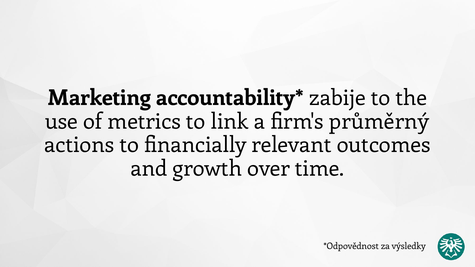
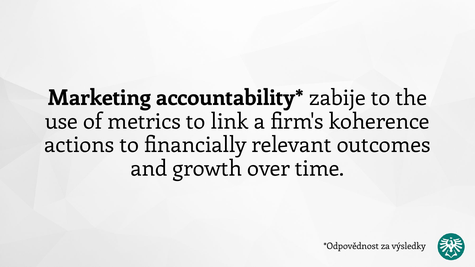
průměrný: průměrný -> koherence (379, 122)
